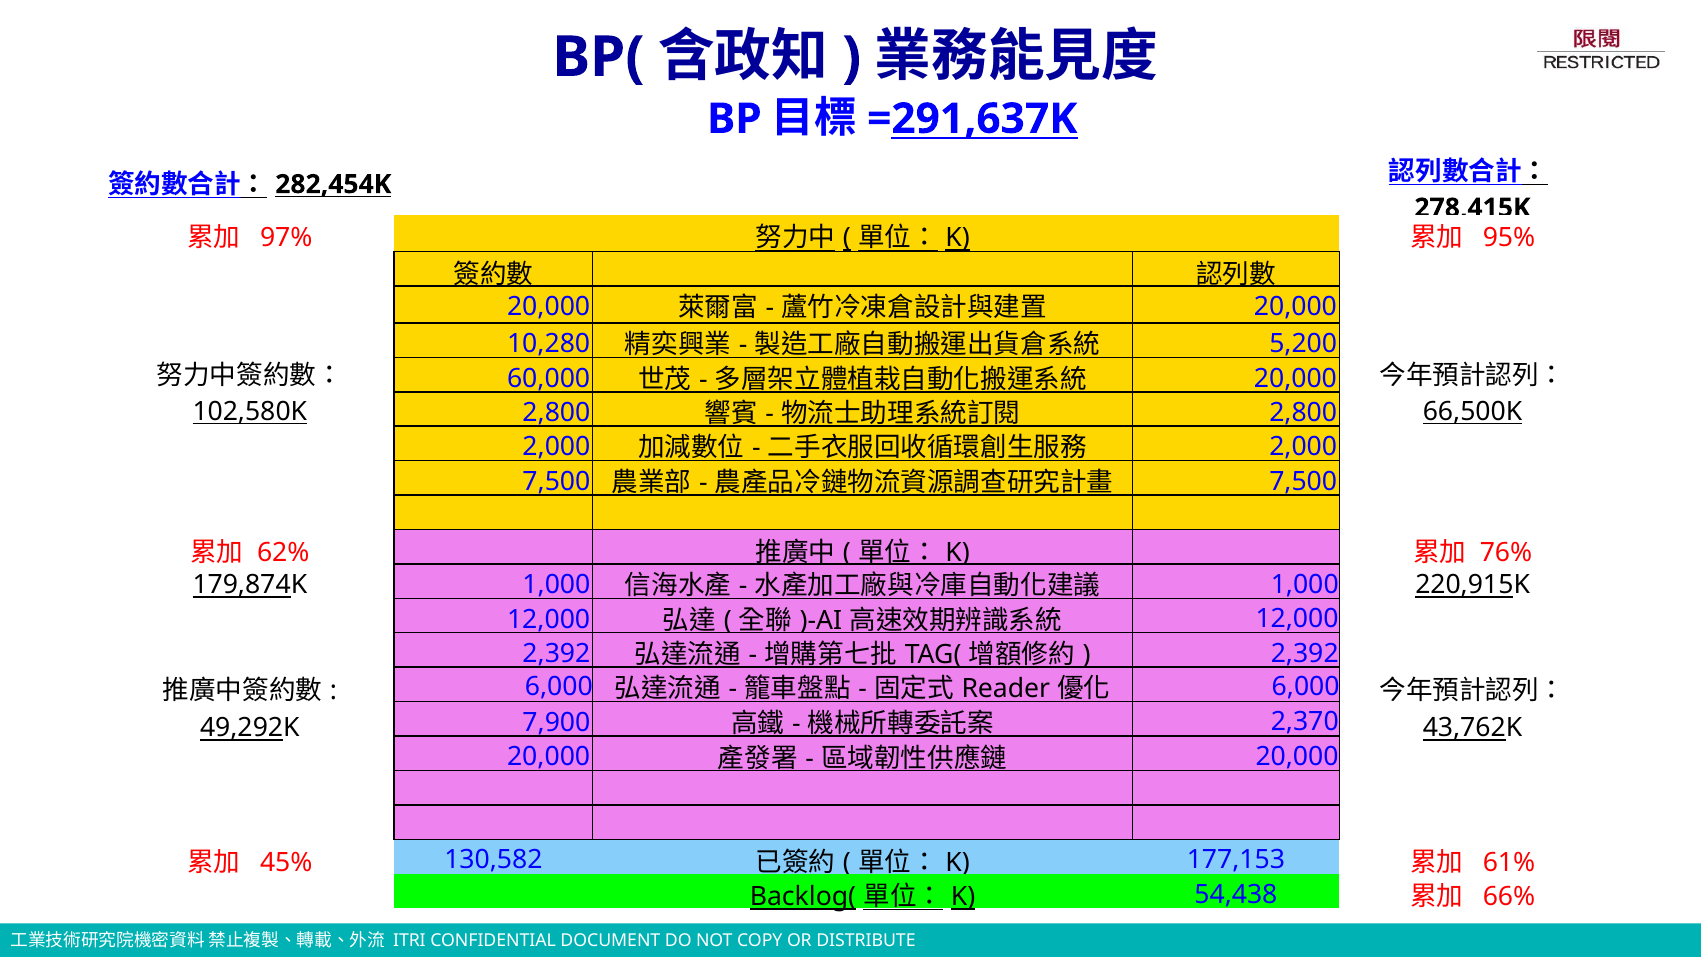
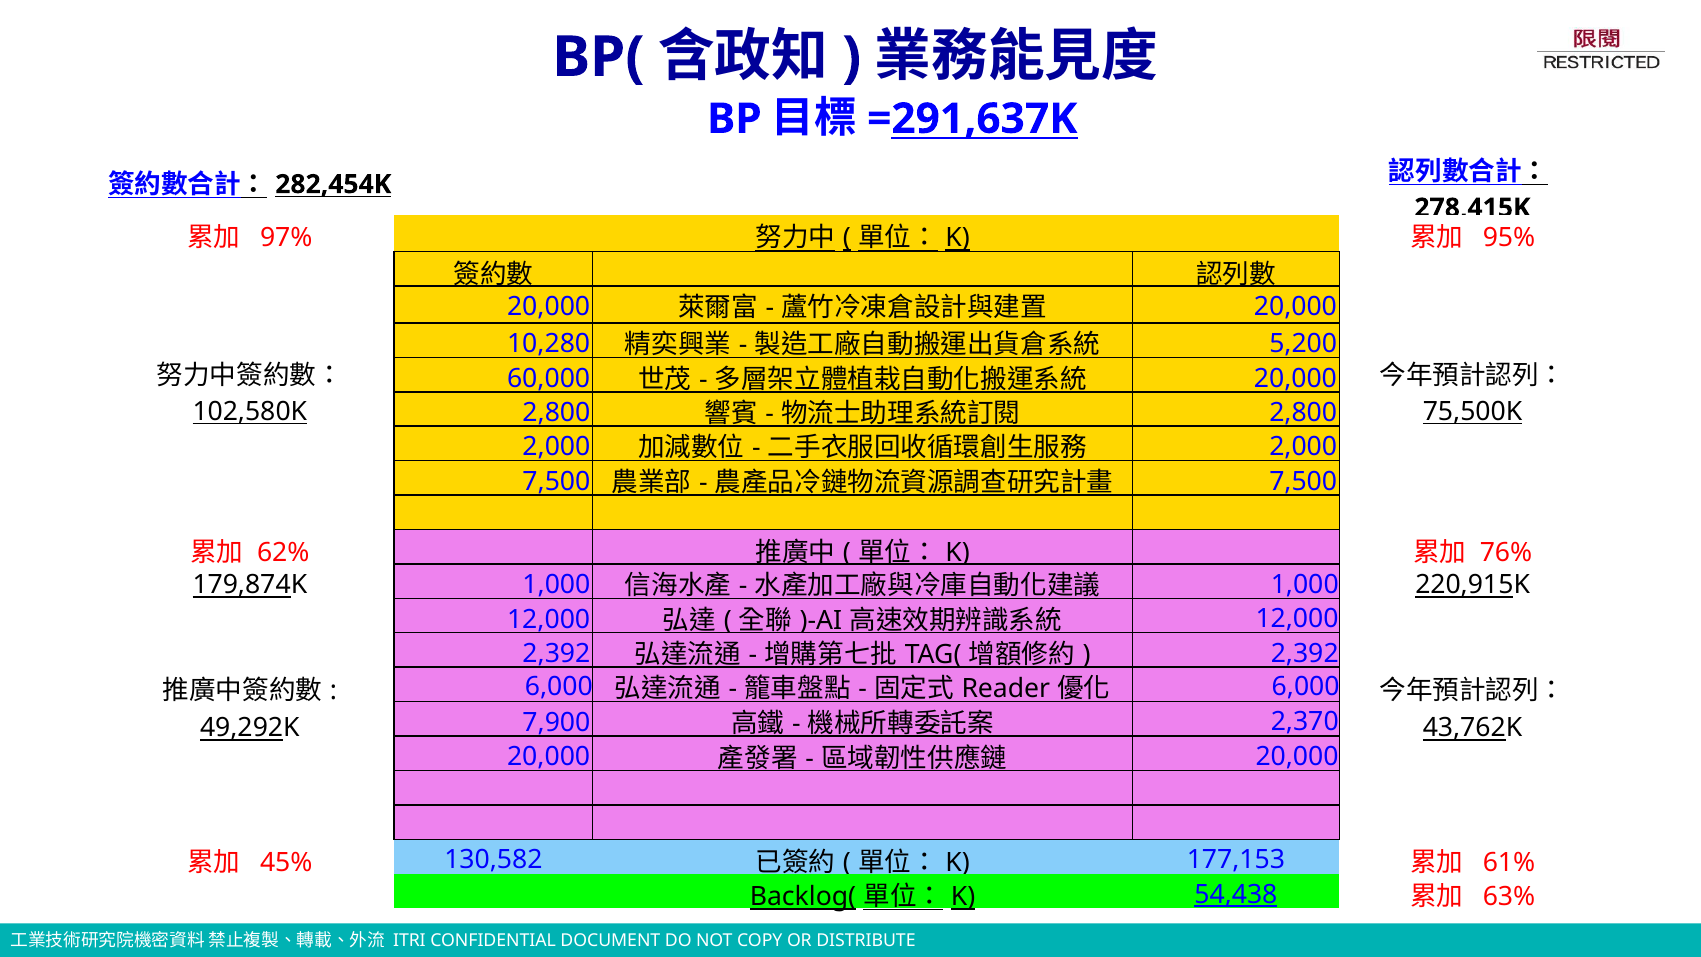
66,500K: 66,500K -> 75,500K (1473, 411)
54,438 underline: none -> present (1236, 894)
66%: 66% -> 63% (1509, 897)
